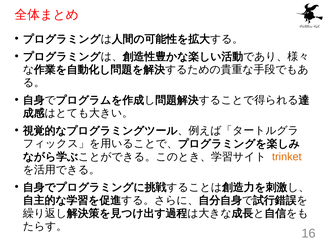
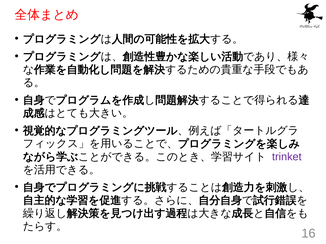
trinket colour: orange -> purple (287, 157)
